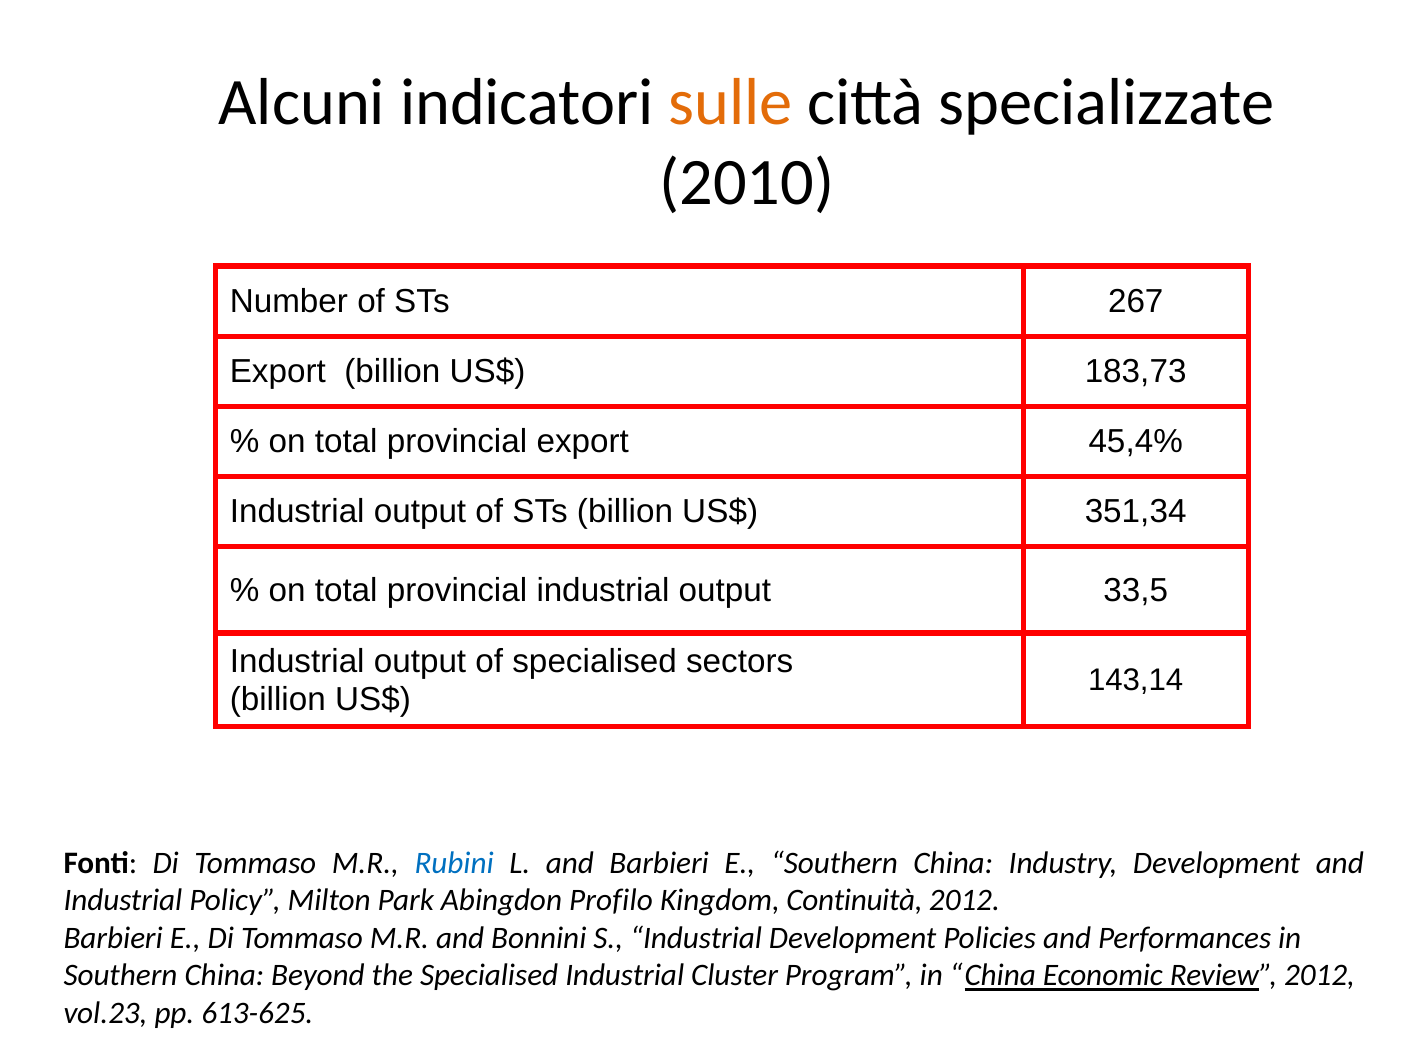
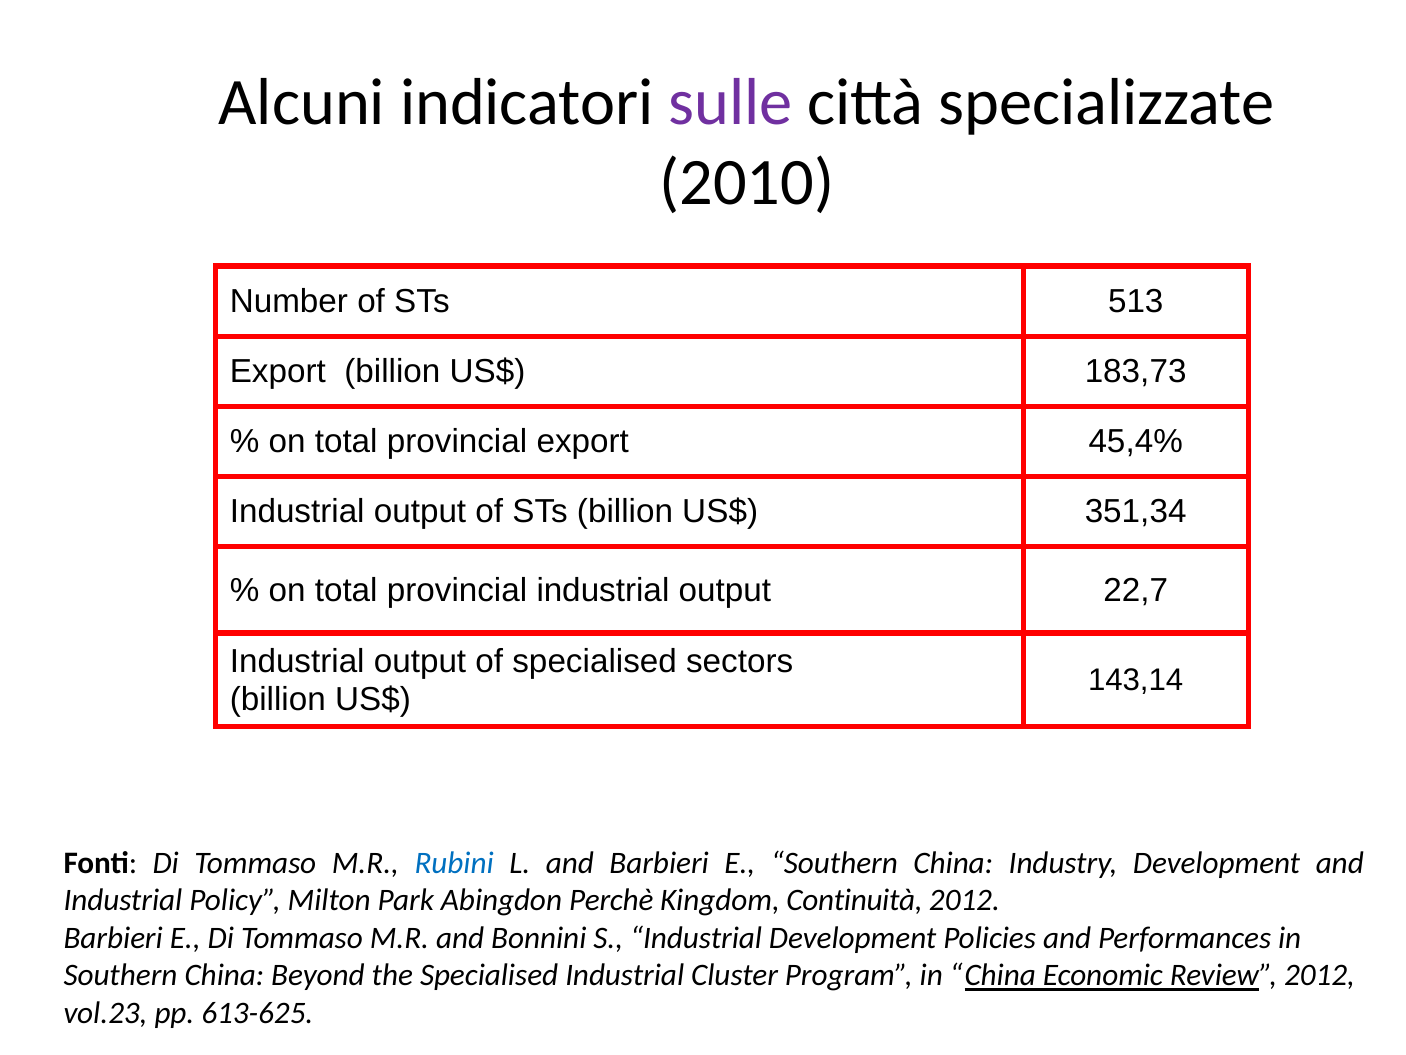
sulle colour: orange -> purple (730, 102)
267: 267 -> 513 (1136, 302)
33,5: 33,5 -> 22,7 (1136, 590)
Profilo: Profilo -> Perchè (611, 900)
